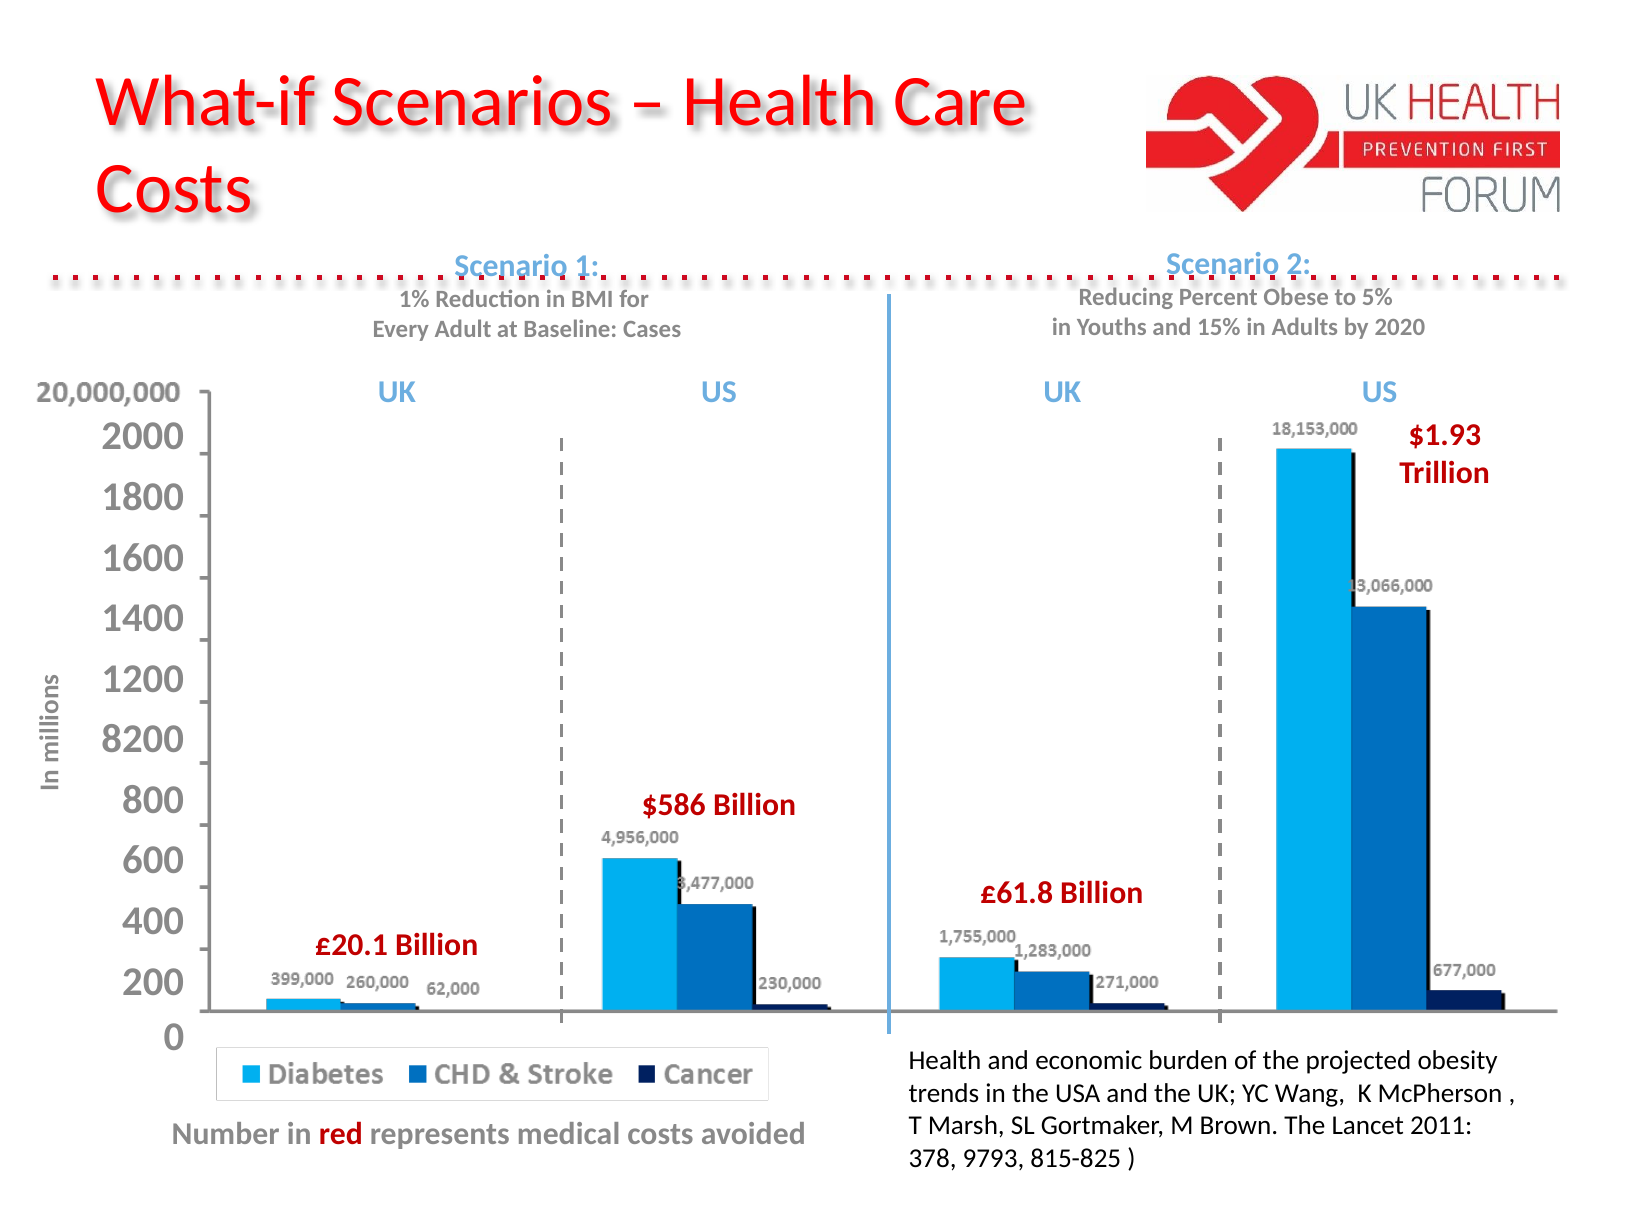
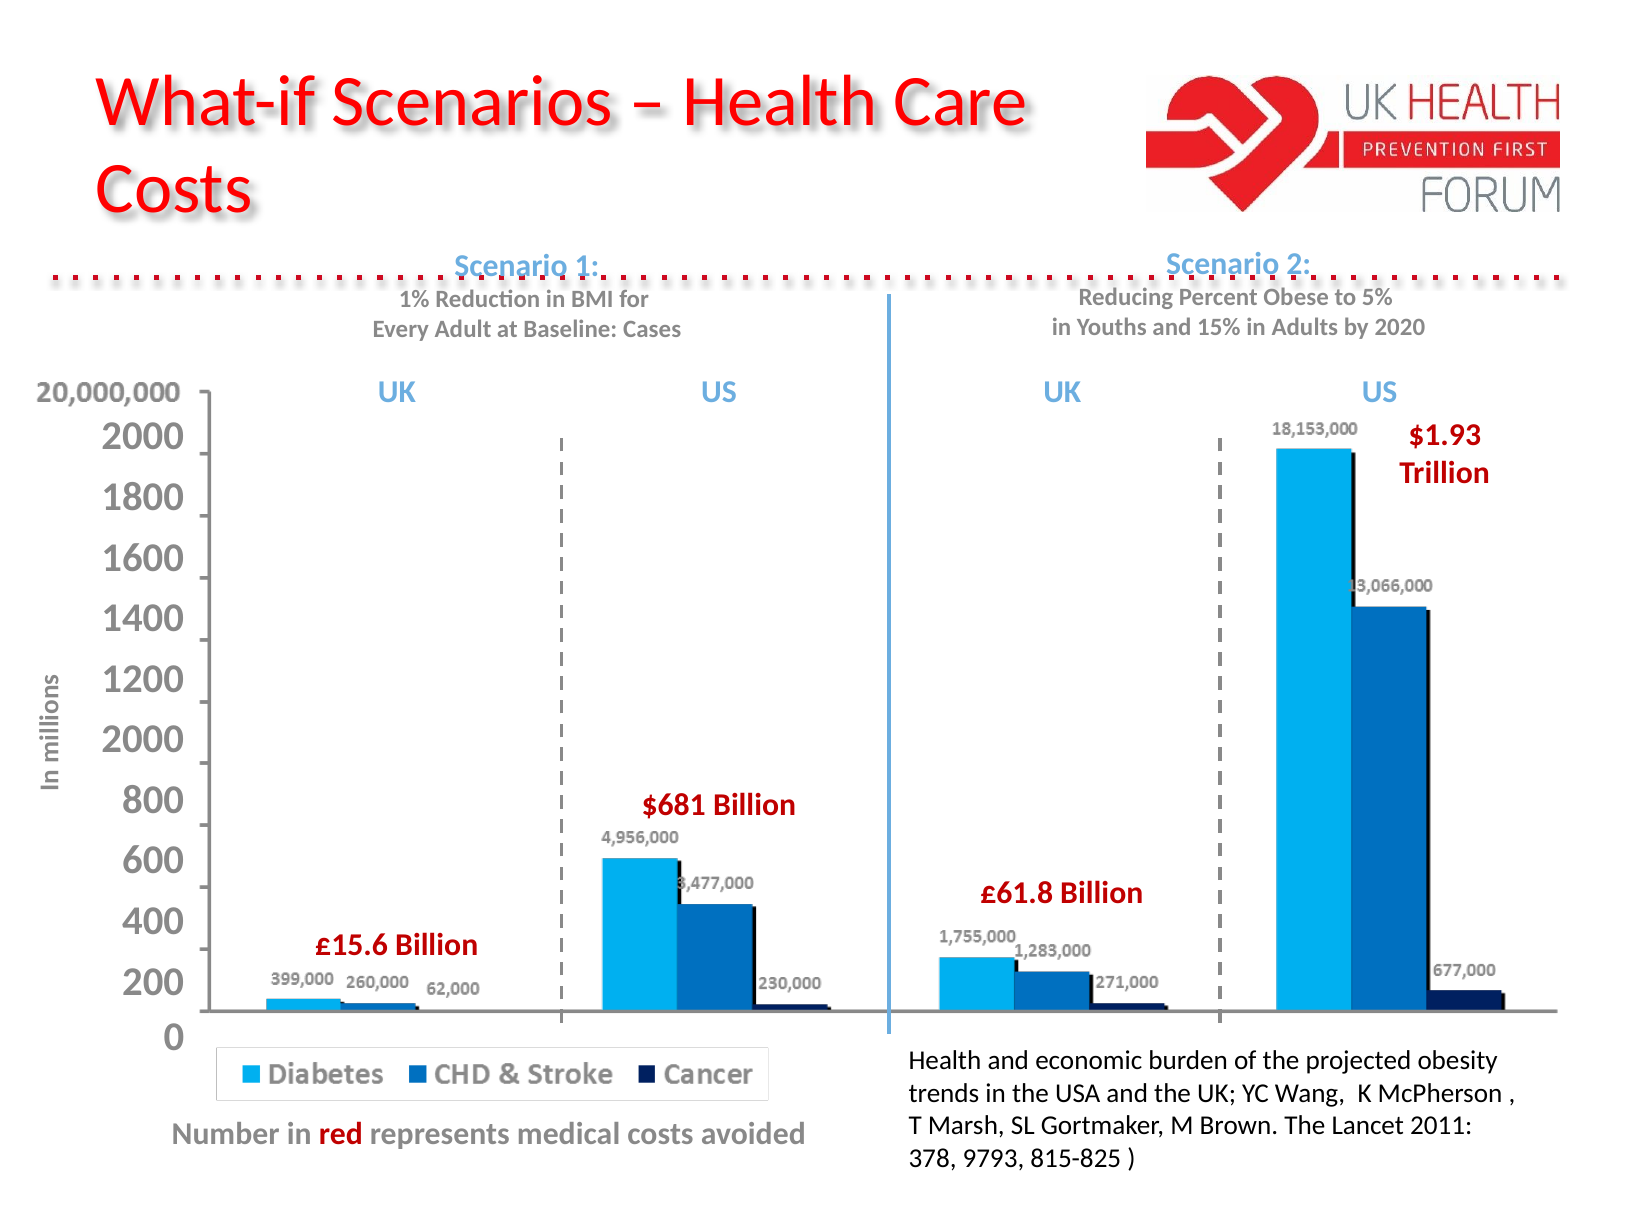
8200: 8200 -> 2000 (143, 740)
$586: $586 -> $681 (674, 805)
£20.1: £20.1 -> £15.6 (352, 945)
